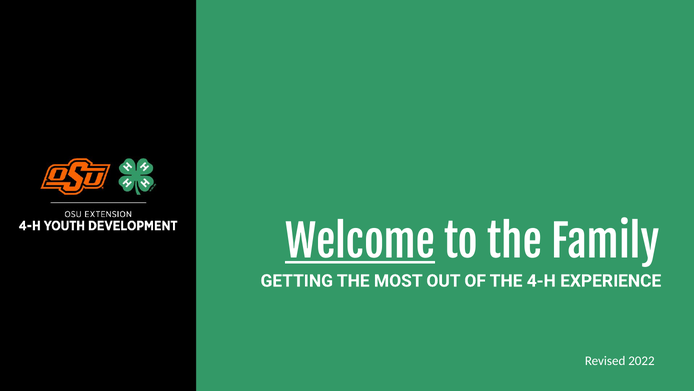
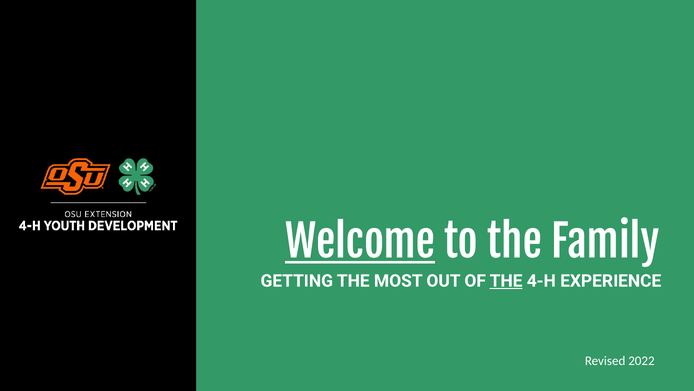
THE underline: none -> present (506, 280)
